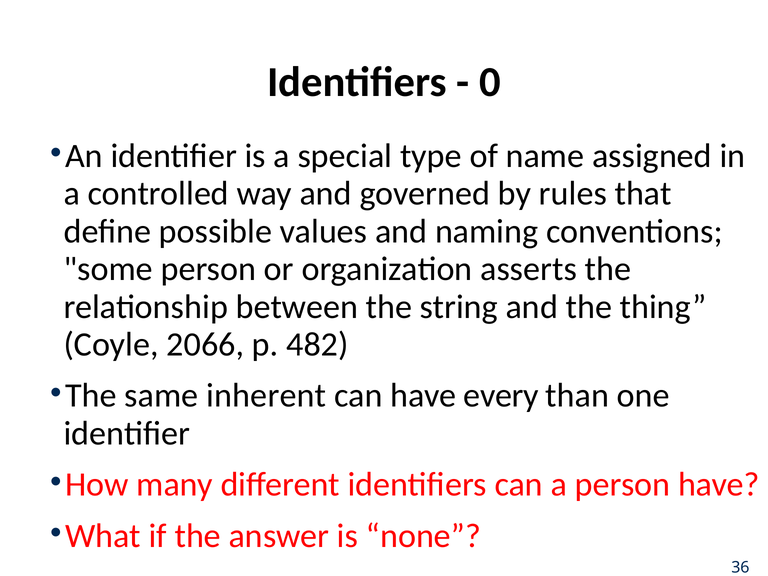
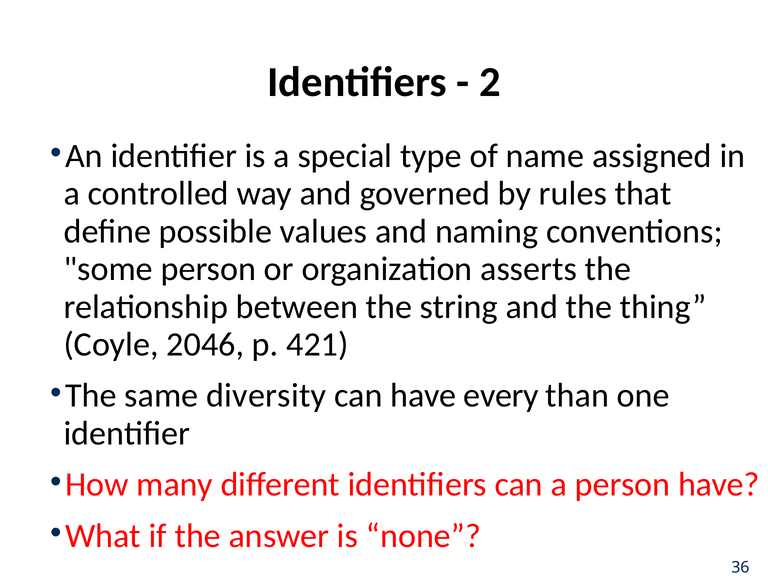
0: 0 -> 2 (490, 82)
2066: 2066 -> 2046 (205, 344)
482: 482 -> 421 (317, 344)
inherent: inherent -> diversity (266, 396)
